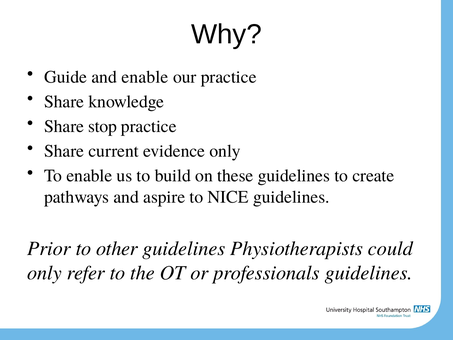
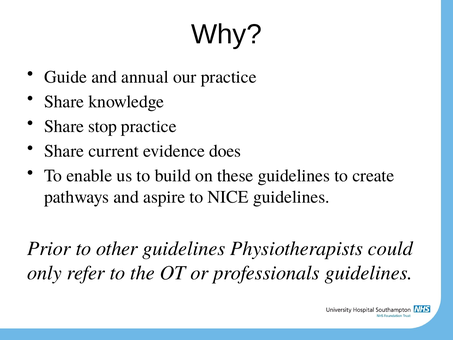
and enable: enable -> annual (145, 77)
evidence only: only -> does (225, 151)
